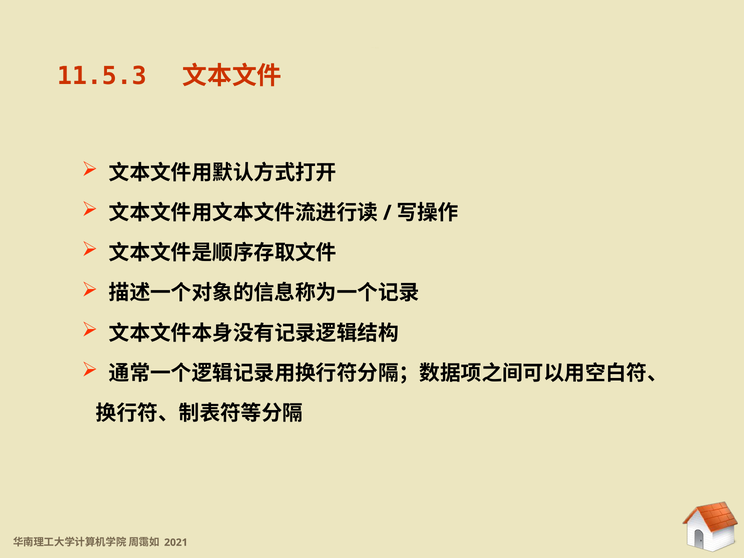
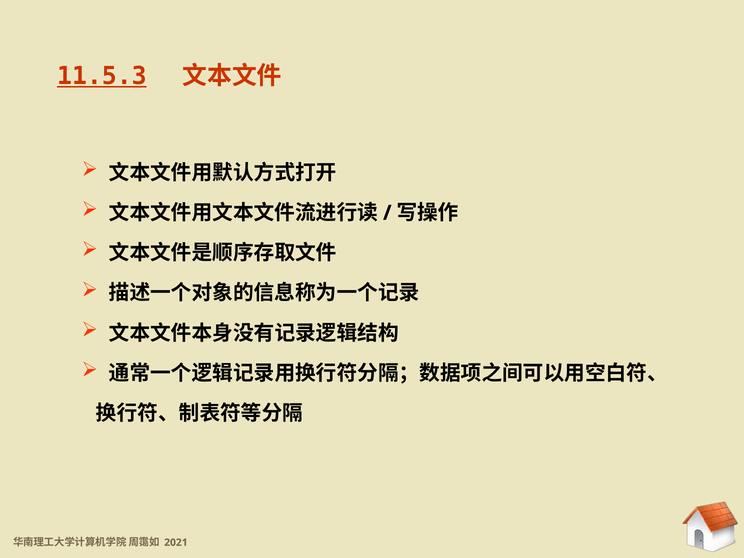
11.5.3 underline: none -> present (102, 76)
